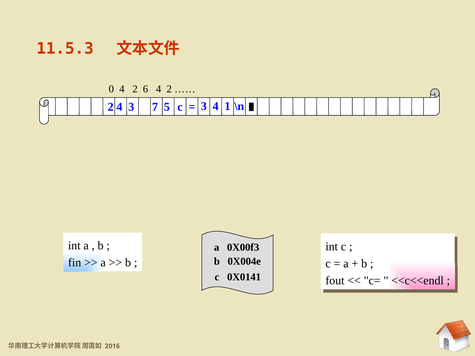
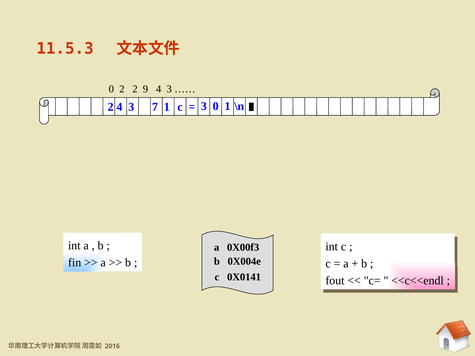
0 4: 4 -> 2 (122, 89)
6: 6 -> 9 (146, 89)
2: 2 -> 3 (169, 89)
7 5: 5 -> 1 (167, 107)
3 4: 4 -> 0 (216, 106)
